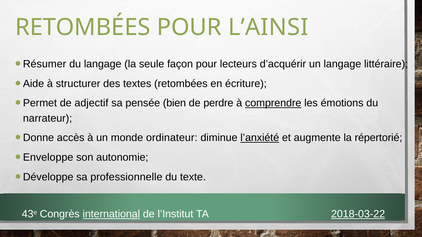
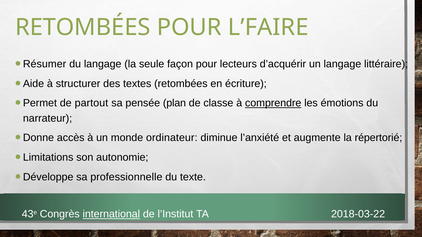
L’AINSI: L’AINSI -> L’FAIRE (268, 28)
adjectif: adjectif -> partout (91, 103)
bien: bien -> plan (174, 103)
perdre: perdre -> classe (218, 103)
l’anxiété underline: present -> none (260, 138)
Enveloppe: Enveloppe -> Limitations (48, 158)
2018-03-22 underline: present -> none (358, 214)
